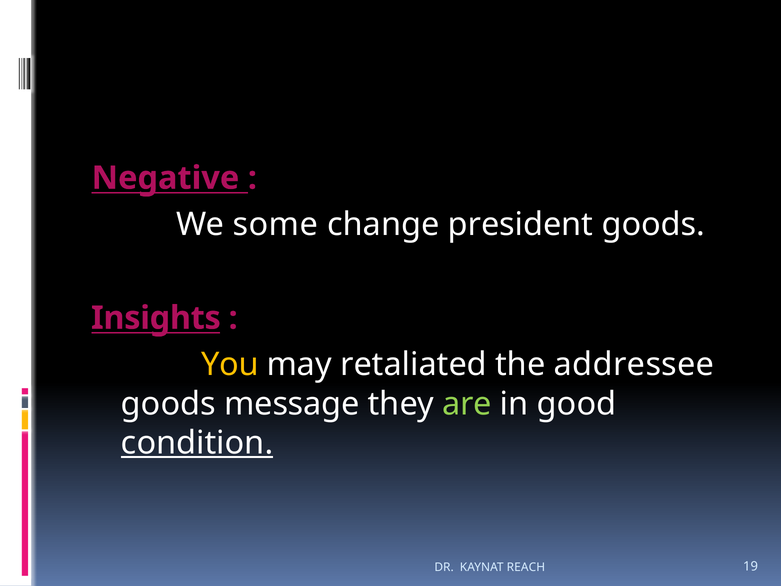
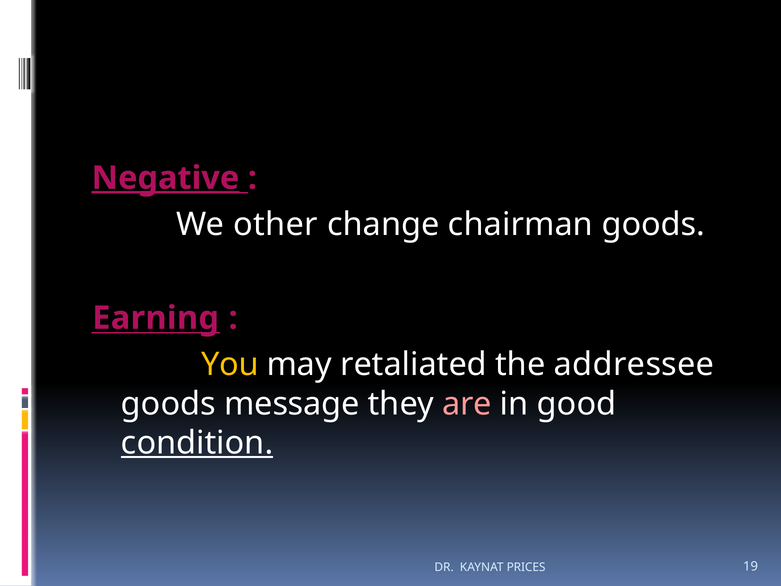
Negative underline: none -> present (165, 178)
some: some -> other (275, 225)
president: president -> chairman (521, 225)
Insights: Insights -> Earning (156, 318)
are colour: light green -> pink (467, 404)
REACH: REACH -> PRICES (526, 567)
